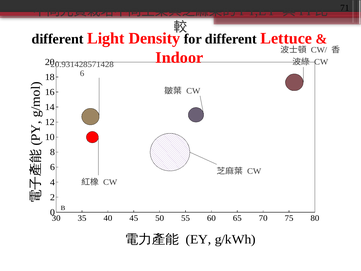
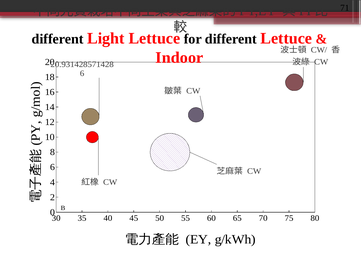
Light Density: Density -> Lettuce (154, 38)
